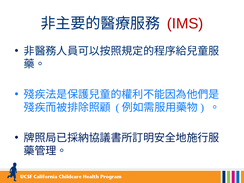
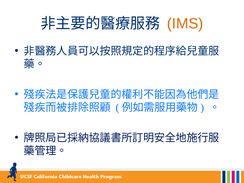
IMS colour: red -> orange (185, 24)
